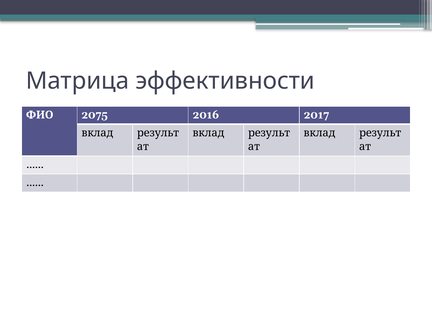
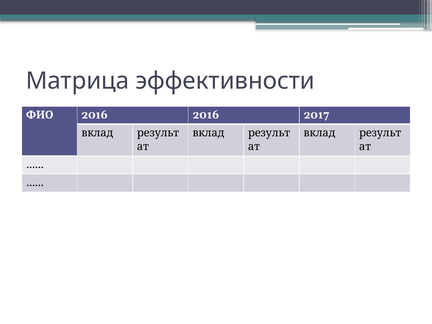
ФИО 2075: 2075 -> 2016 (95, 115)
